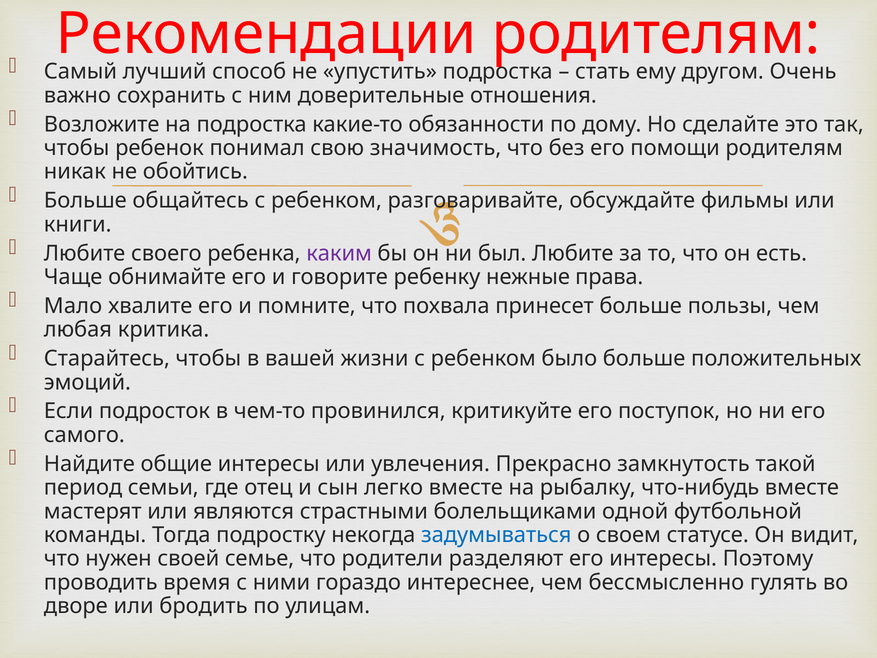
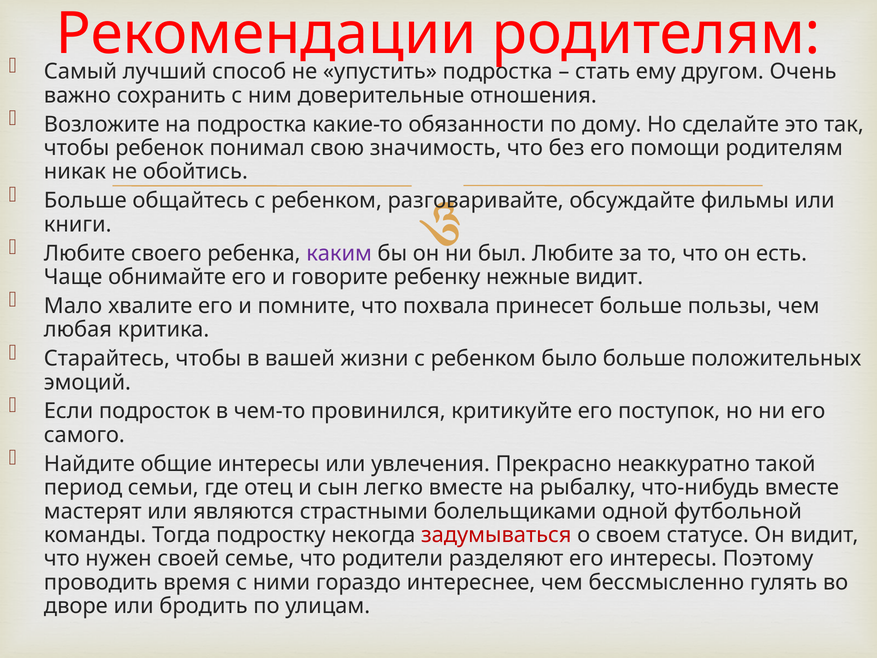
нежные права: права -> видит (609, 277)
замкнутость: замкнутость -> неаккуратно (684, 464)
задумываться colour: blue -> red (496, 535)
